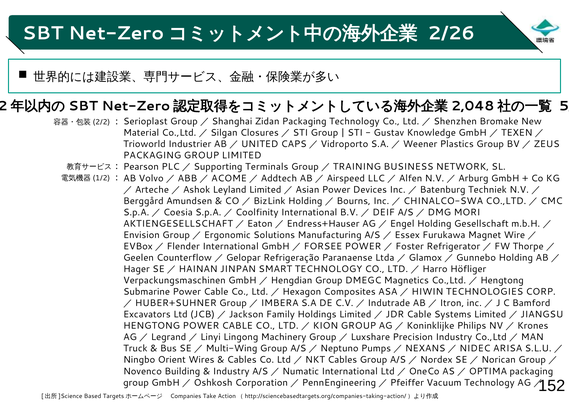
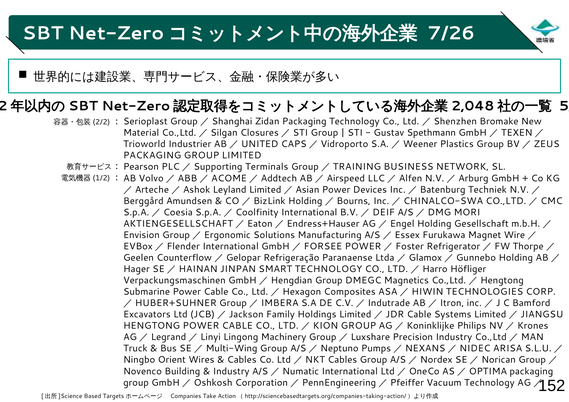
2/26: 2/26 -> 7/26 (452, 33)
Knowledge: Knowledge -> Spethmann (431, 133)
